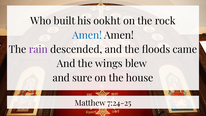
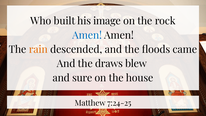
ookht: ookht -> image (107, 21)
rain colour: purple -> orange (38, 49)
wings: wings -> draws (109, 64)
